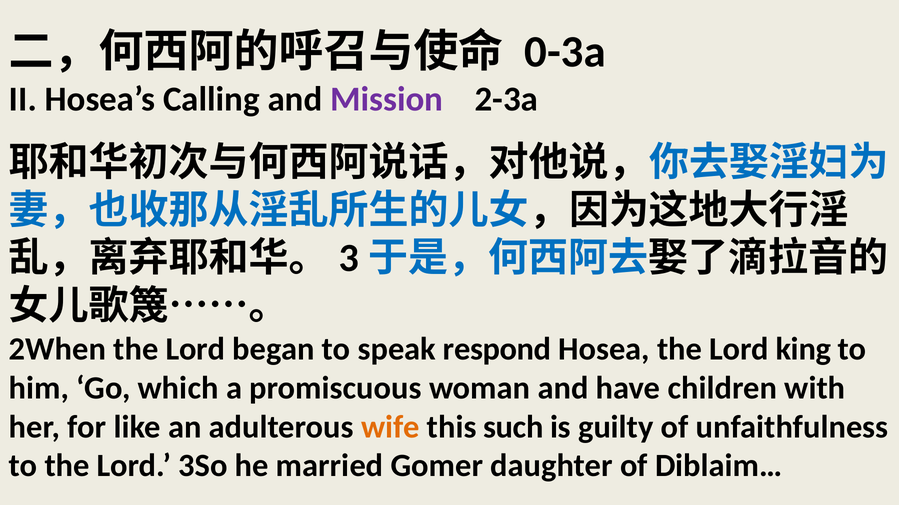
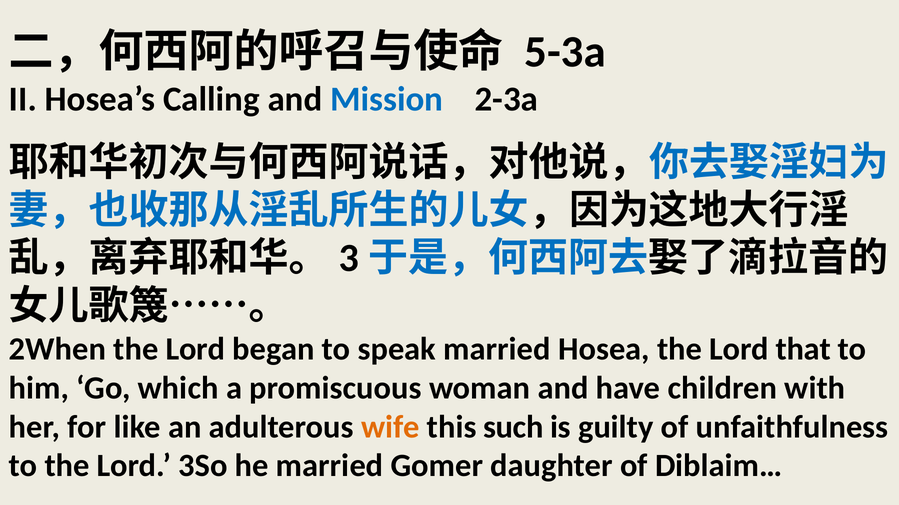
0-3a: 0-3a -> 5-3a (565, 52)
Mission colour: purple -> blue (387, 99)
speak respond: respond -> married (497, 350)
king: king -> that (803, 350)
